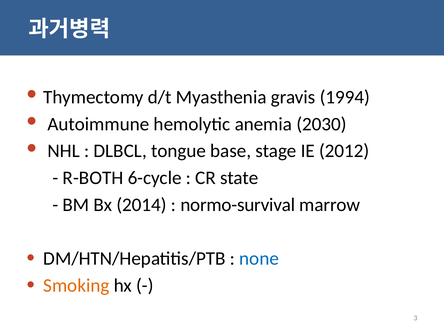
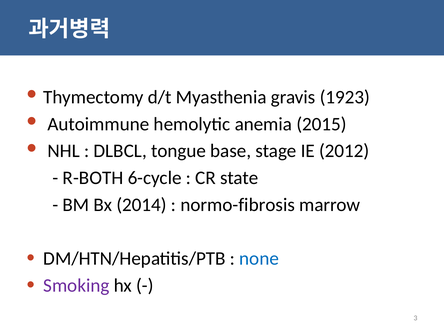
1994: 1994 -> 1923 (345, 97)
2030: 2030 -> 2015 (322, 124)
normo-survival: normo-survival -> normo-fibrosis (238, 205)
Smoking colour: orange -> purple (76, 285)
